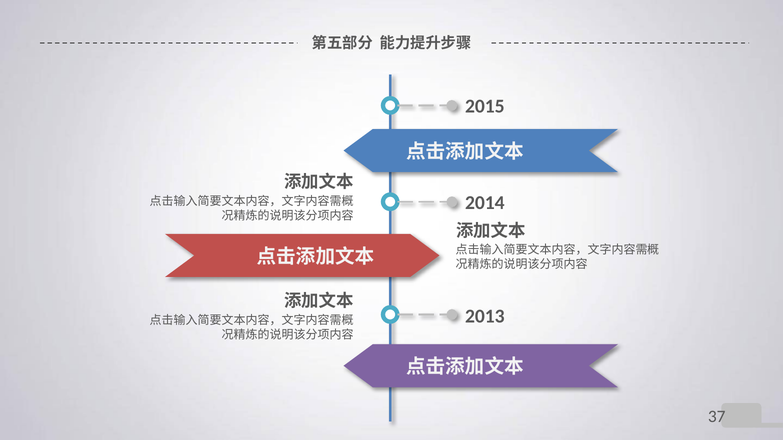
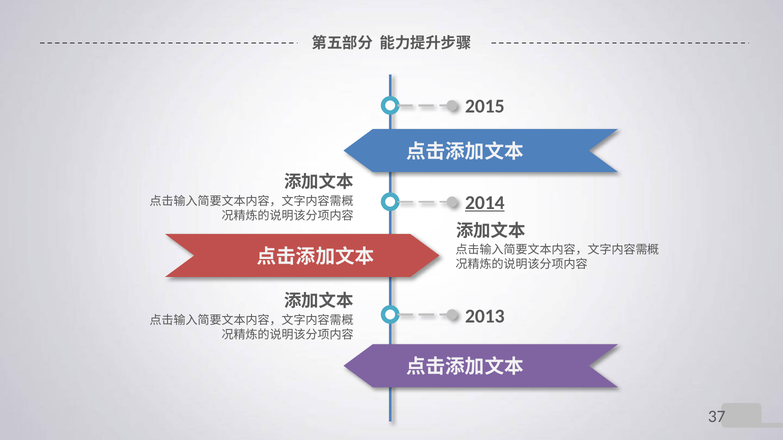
2014 underline: none -> present (485, 203)
